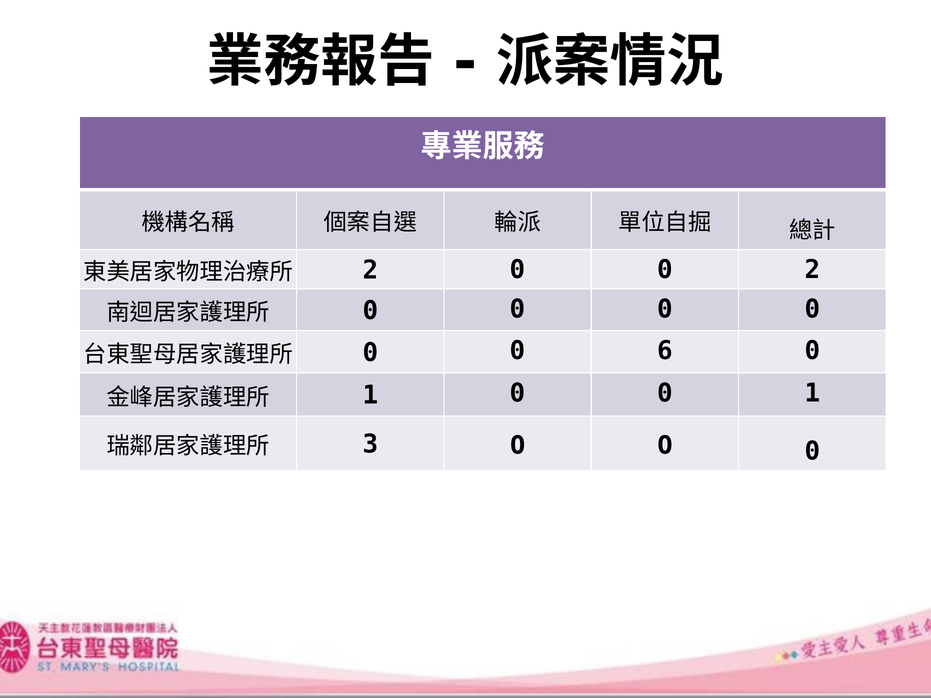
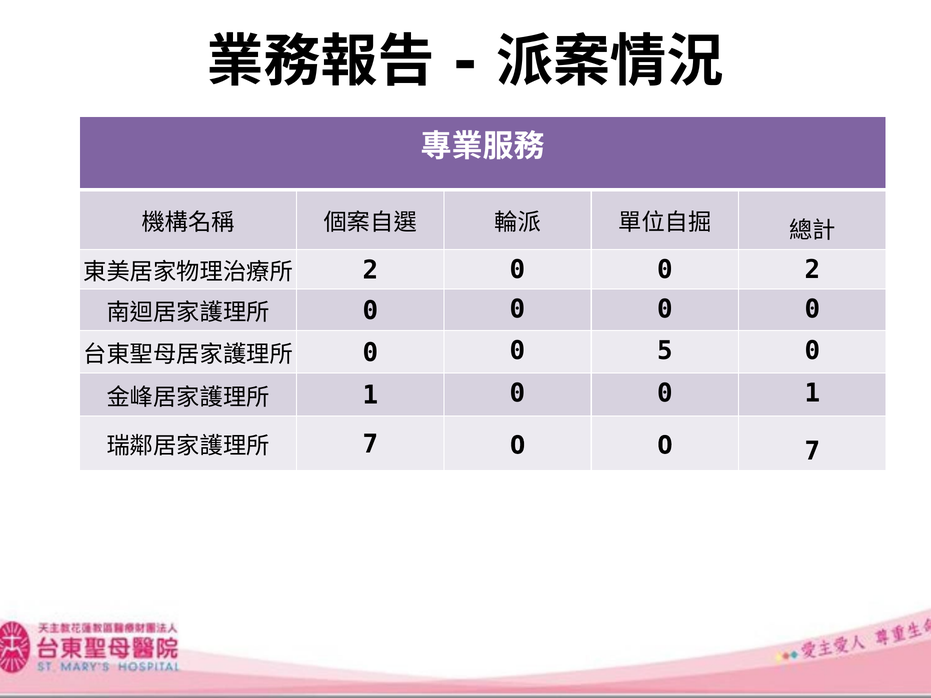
6: 6 -> 5 (665, 351)
3: 3 -> 7 (370, 444)
0: 0 -> 7 (812, 451)
